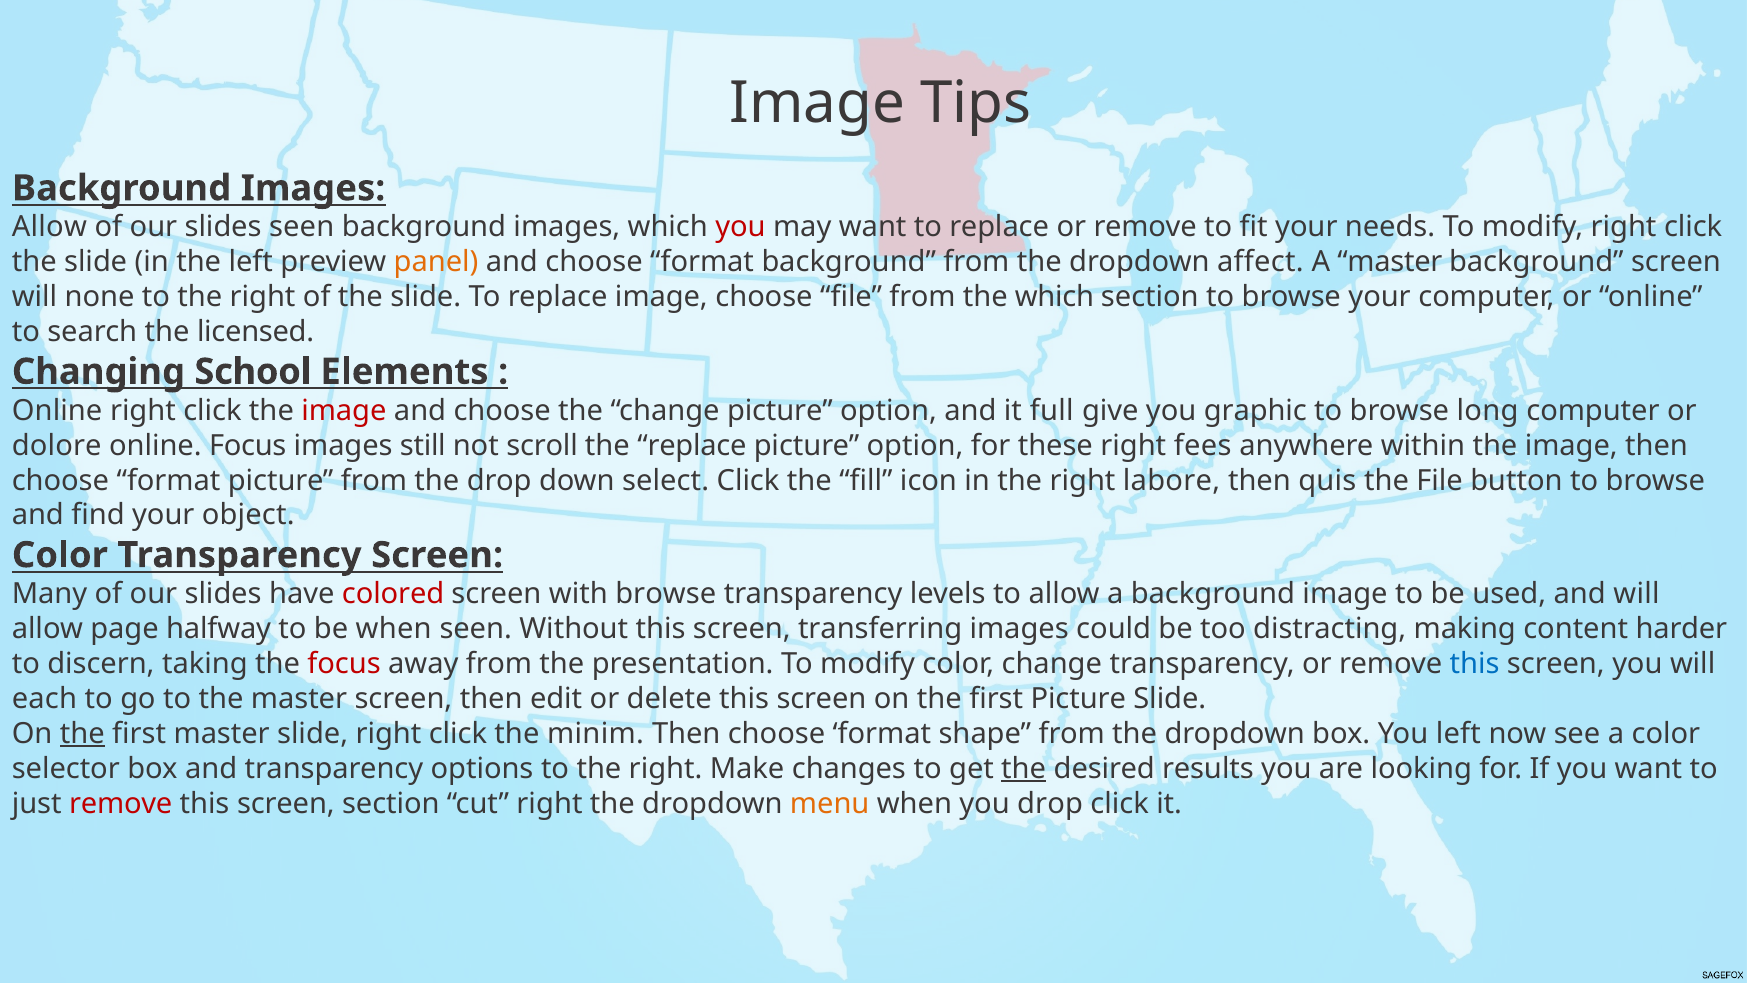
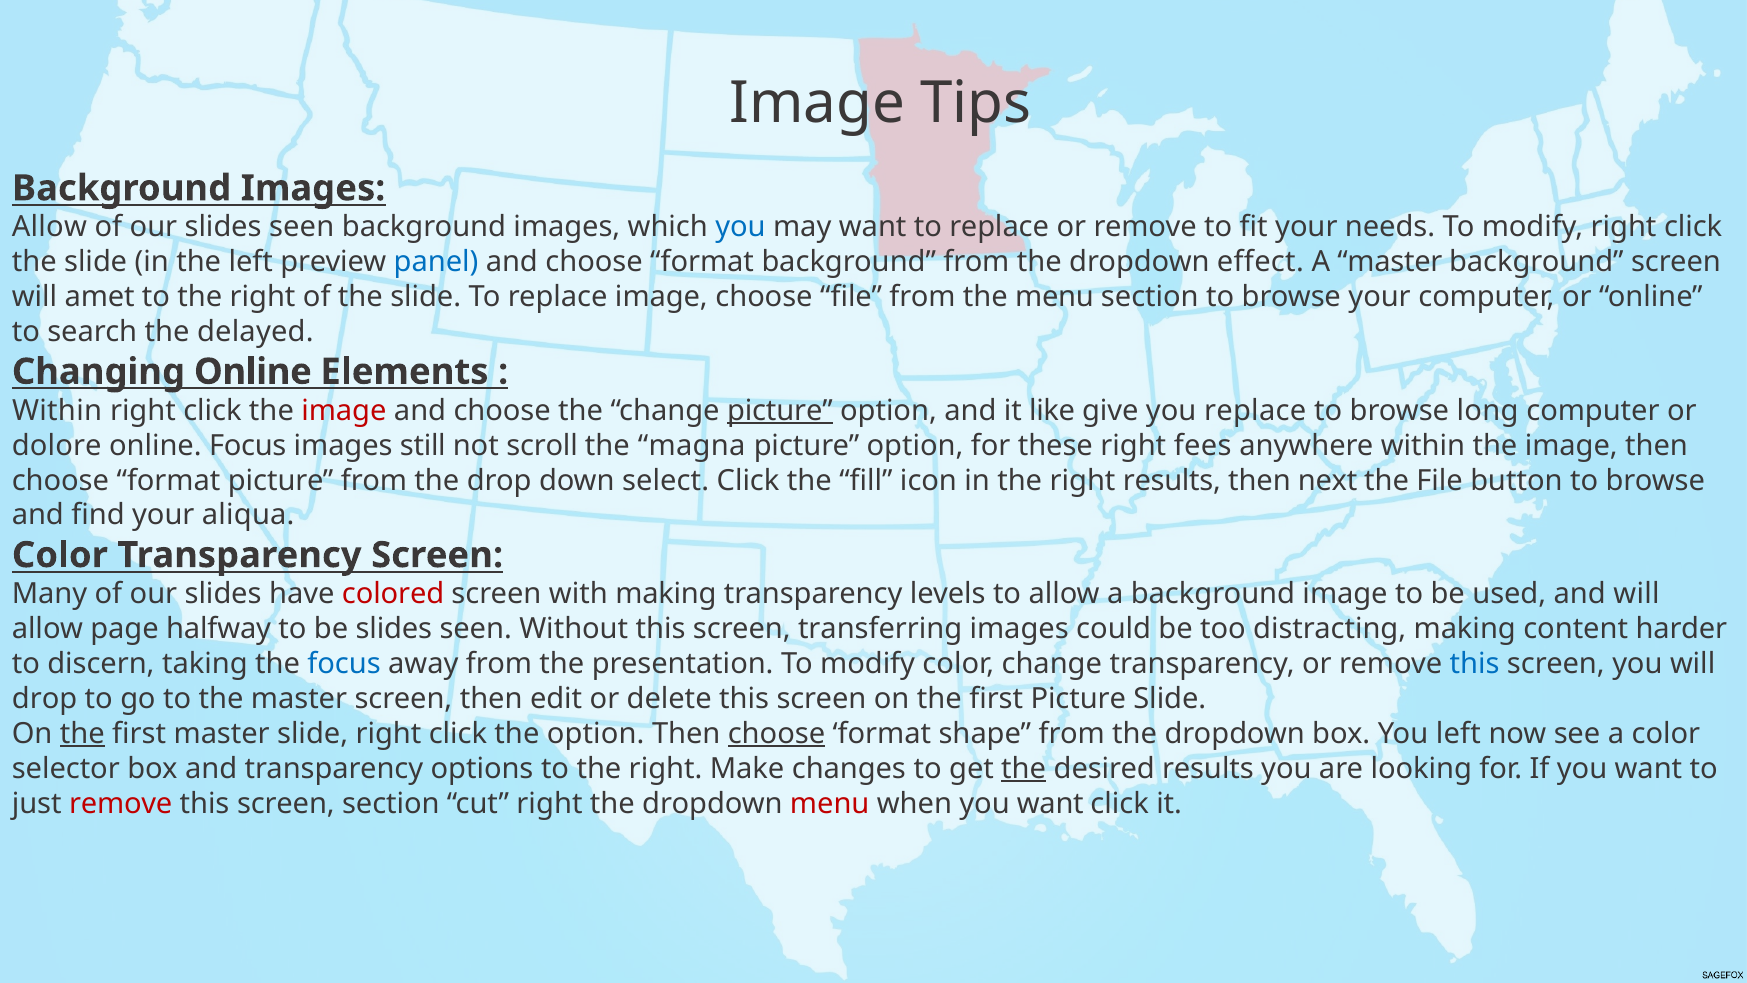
you colour: red -> blue (740, 227)
panel colour: orange -> blue (436, 262)
affect: affect -> effect (1260, 262)
none: none -> amet (100, 297)
the which: which -> menu (1054, 297)
licensed: licensed -> delayed (255, 332)
Changing School: School -> Online (253, 372)
Online: Online -> Within (57, 410)
picture underline: none -> present (780, 410)
full: full -> like (1052, 410)
you graphic: graphic -> replace (1255, 410)
the replace: replace -> magna (692, 445)
right labore: labore -> results (1172, 480)
quis: quis -> next (1328, 480)
object: object -> aliqua (248, 515)
with browse: browse -> making (666, 594)
be when: when -> slides (394, 629)
focus colour: red -> blue (344, 664)
each: each -> drop (45, 699)
the minim: minim -> option (596, 733)
choose underline: none -> present (776, 733)
menu colour: orange -> red (830, 803)
when you drop: drop -> want (1050, 803)
